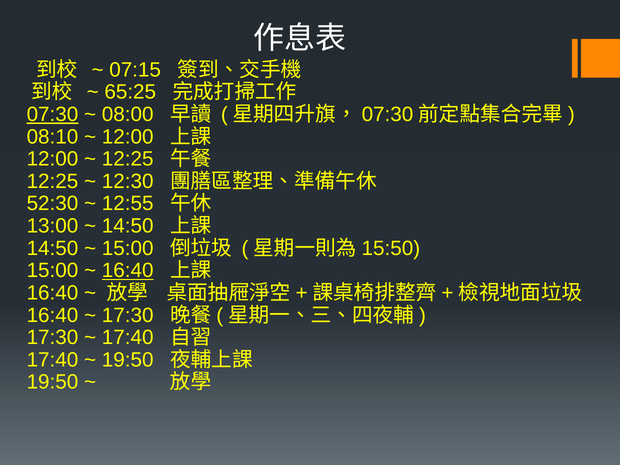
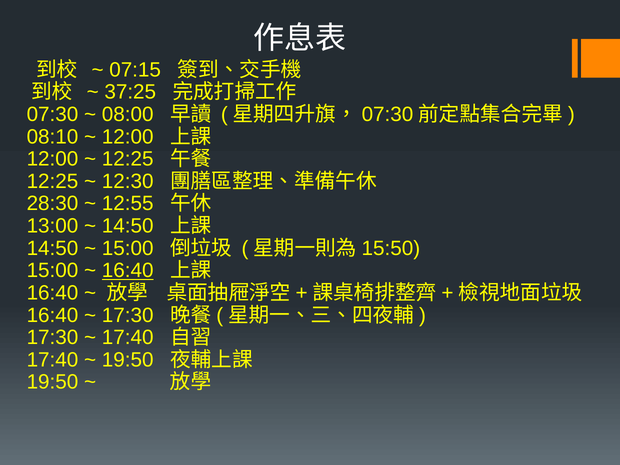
65:25: 65:25 -> 37:25 (130, 92)
07:30 underline: present -> none (52, 114)
52:30: 52:30 -> 28:30 (52, 204)
